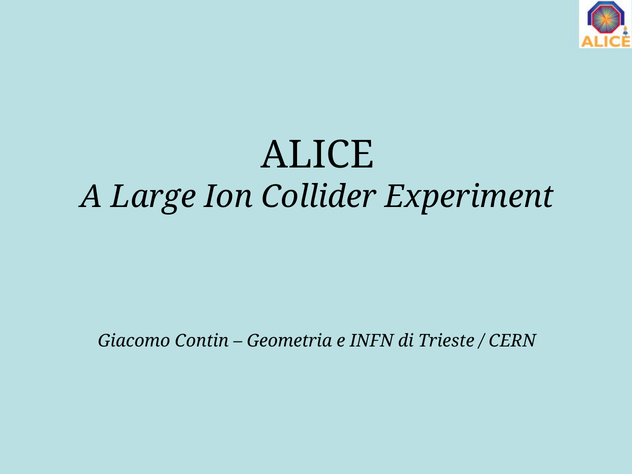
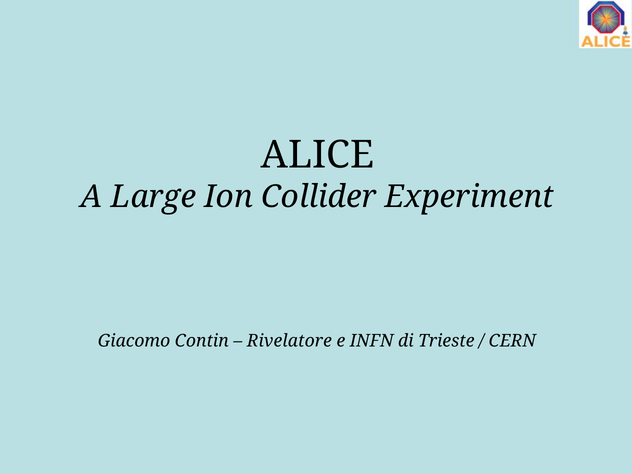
Geometria: Geometria -> Rivelatore (289, 341)
